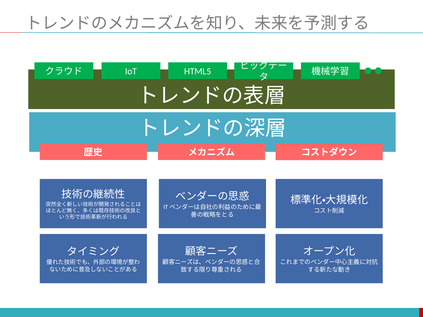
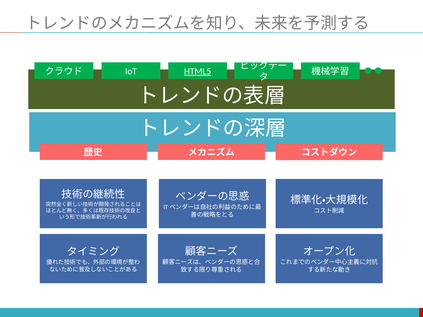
HTML5 underline: none -> present (198, 71)
